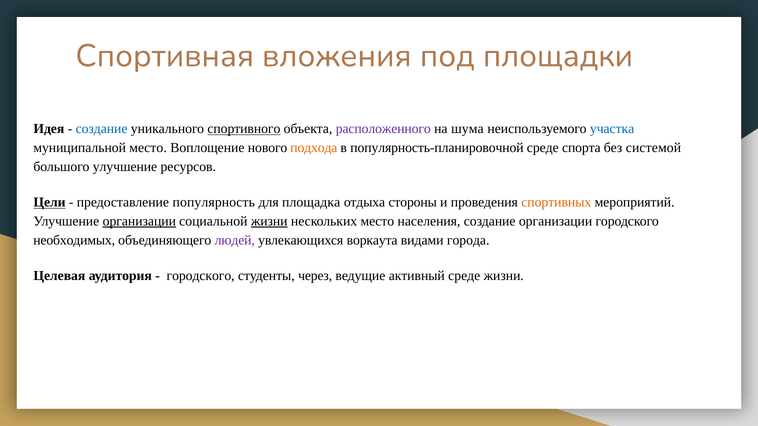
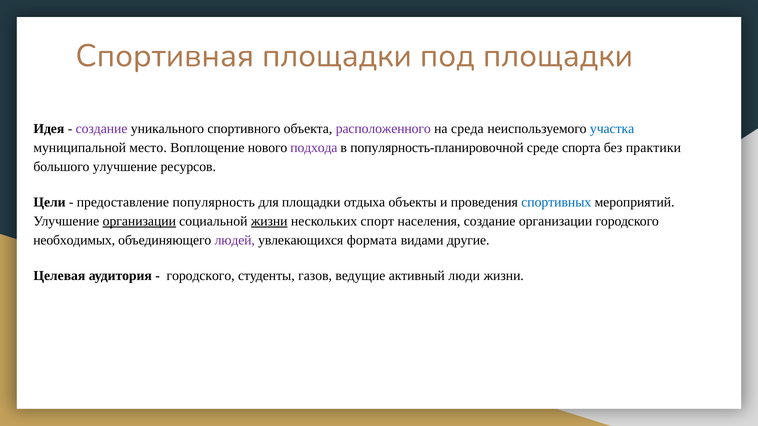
Спортивная вложения: вложения -> площадки (337, 56)
создание colour: blue -> purple (102, 129)
спортивного underline: present -> none (244, 129)
шума: шума -> среда (467, 129)
подхода colour: orange -> purple (314, 148)
системой: системой -> практики (653, 148)
Цели underline: present -> none (50, 202)
для площадка: площадка -> площадки (311, 202)
стороны: стороны -> объекты (413, 202)
спортивных colour: orange -> blue (556, 202)
нескольких место: место -> спорт (377, 221)
воркаута: воркаута -> формата (372, 240)
города: города -> другие (468, 240)
через: через -> газов (315, 276)
активный среде: среде -> люди (464, 276)
